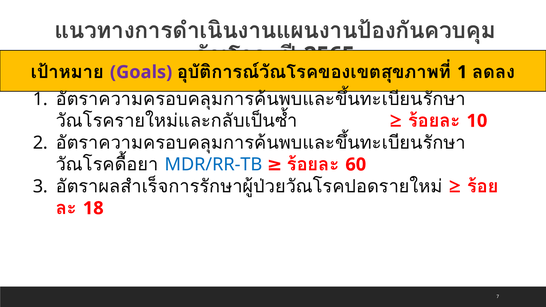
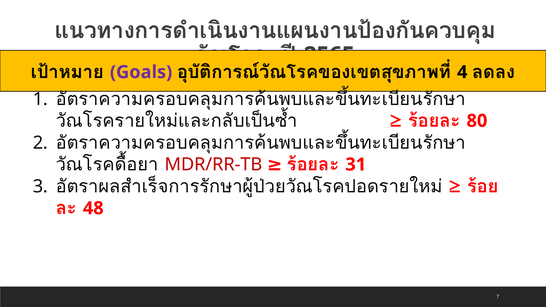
1: 1 -> 4 (462, 72)
10: 10 -> 80 (477, 121)
MDR/RR-TB colour: blue -> red (213, 165)
60: 60 -> 31 (356, 165)
18: 18 -> 48 (93, 208)
